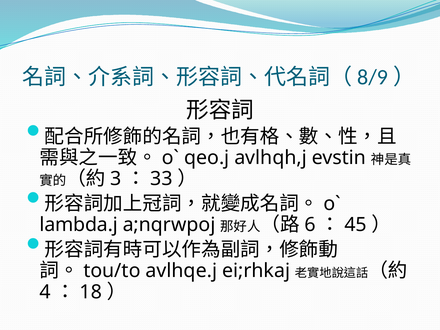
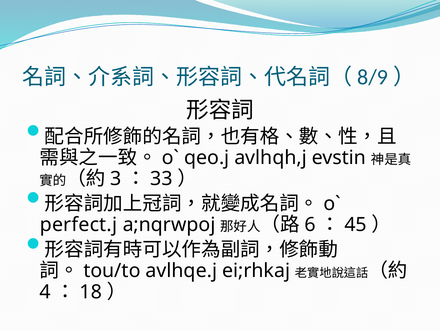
lambda.j: lambda.j -> perfect.j (78, 225)
